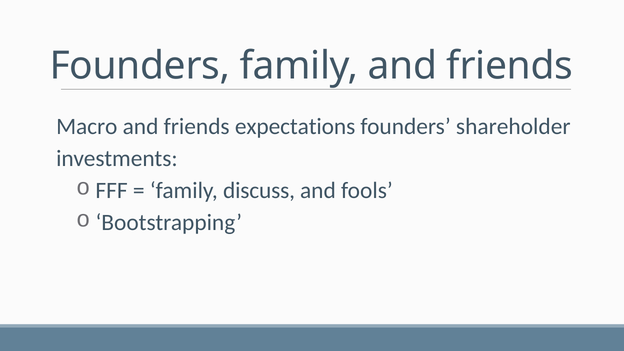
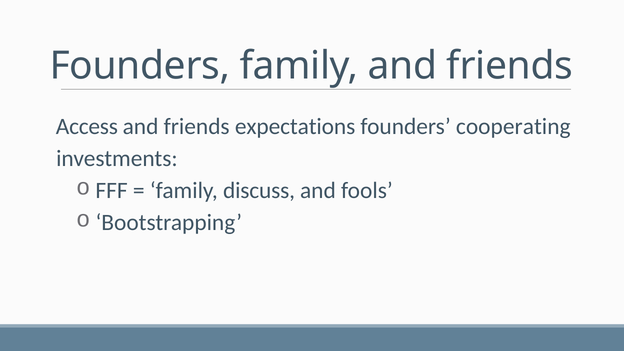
Macro: Macro -> Access (87, 126)
shareholder: shareholder -> cooperating (513, 126)
